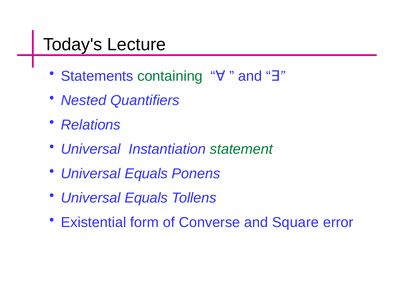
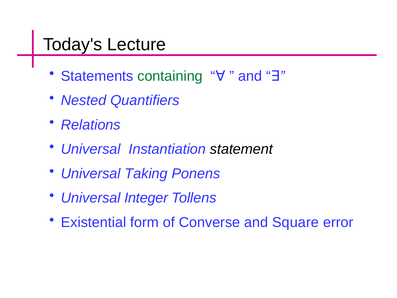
statement colour: green -> black (241, 149)
Equals: Equals -> Taking (146, 173)
Equals: Equals -> Integer (146, 198)
